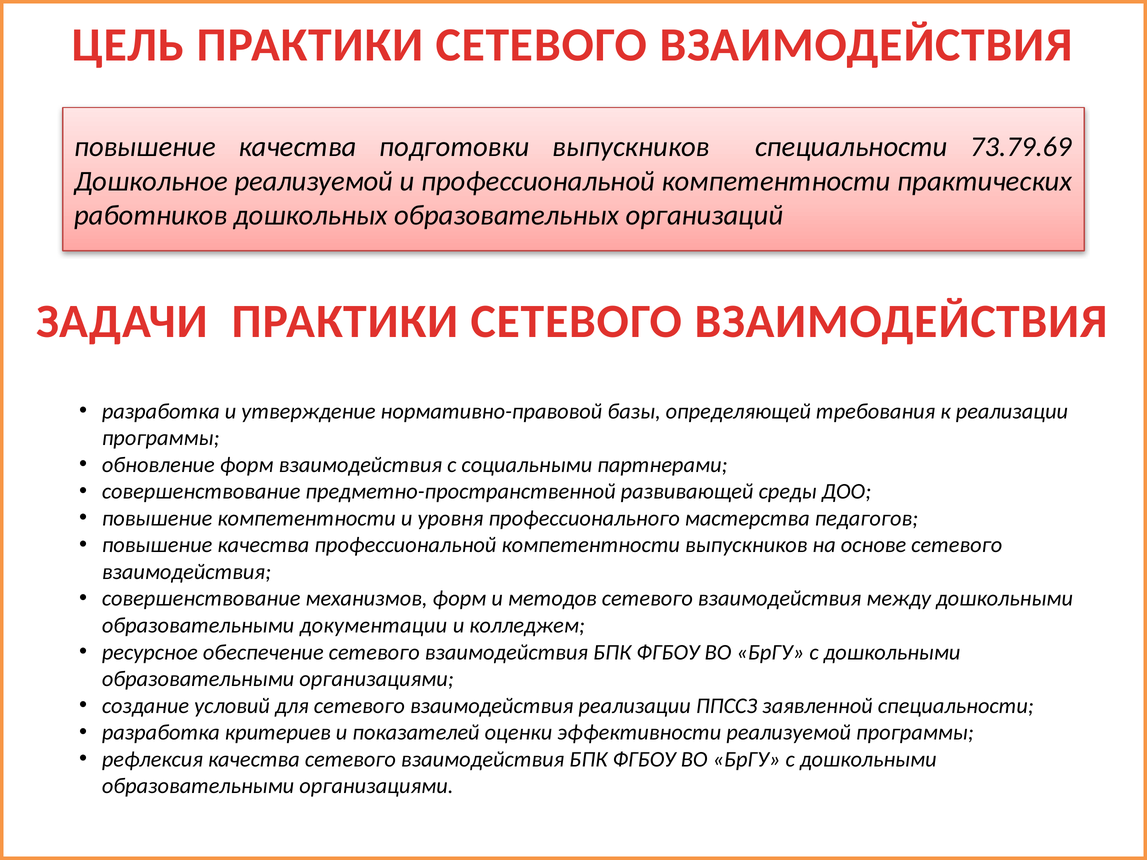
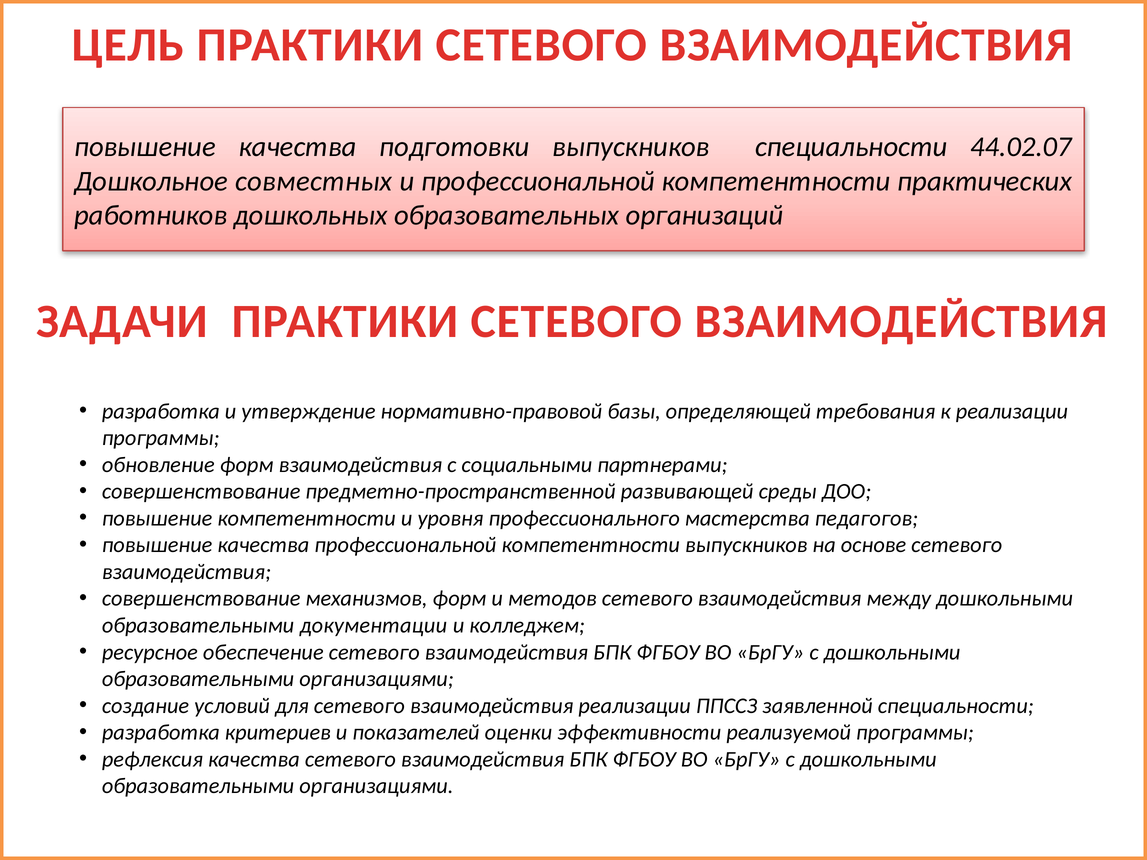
73.79.69: 73.79.69 -> 44.02.07 (1021, 147)
Дошкольное реализуемой: реализуемой -> совместных (314, 181)
